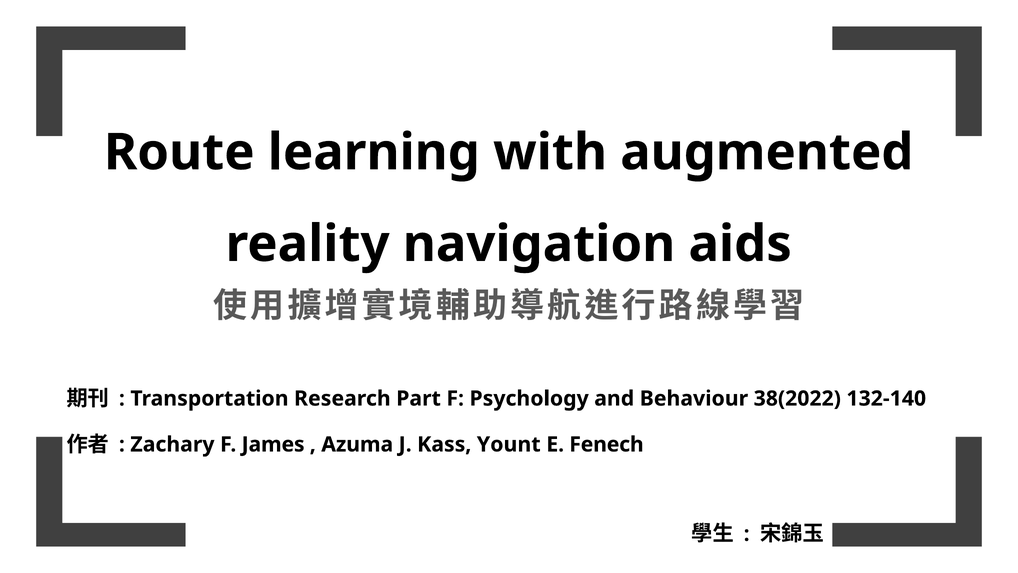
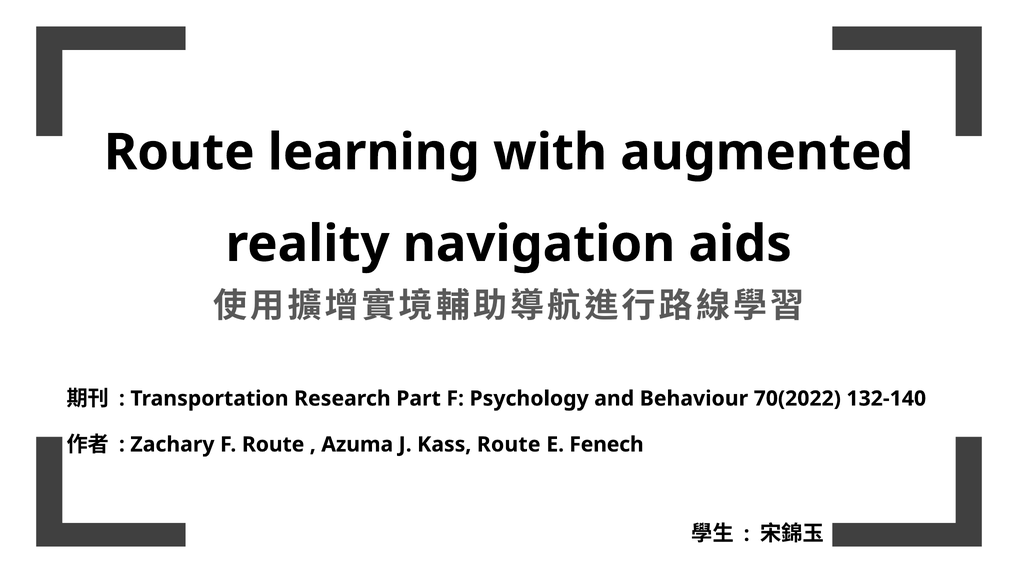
38(2022: 38(2022 -> 70(2022 (797, 398)
F James: James -> Route (273, 444)
Kass Yount: Yount -> Route (509, 444)
